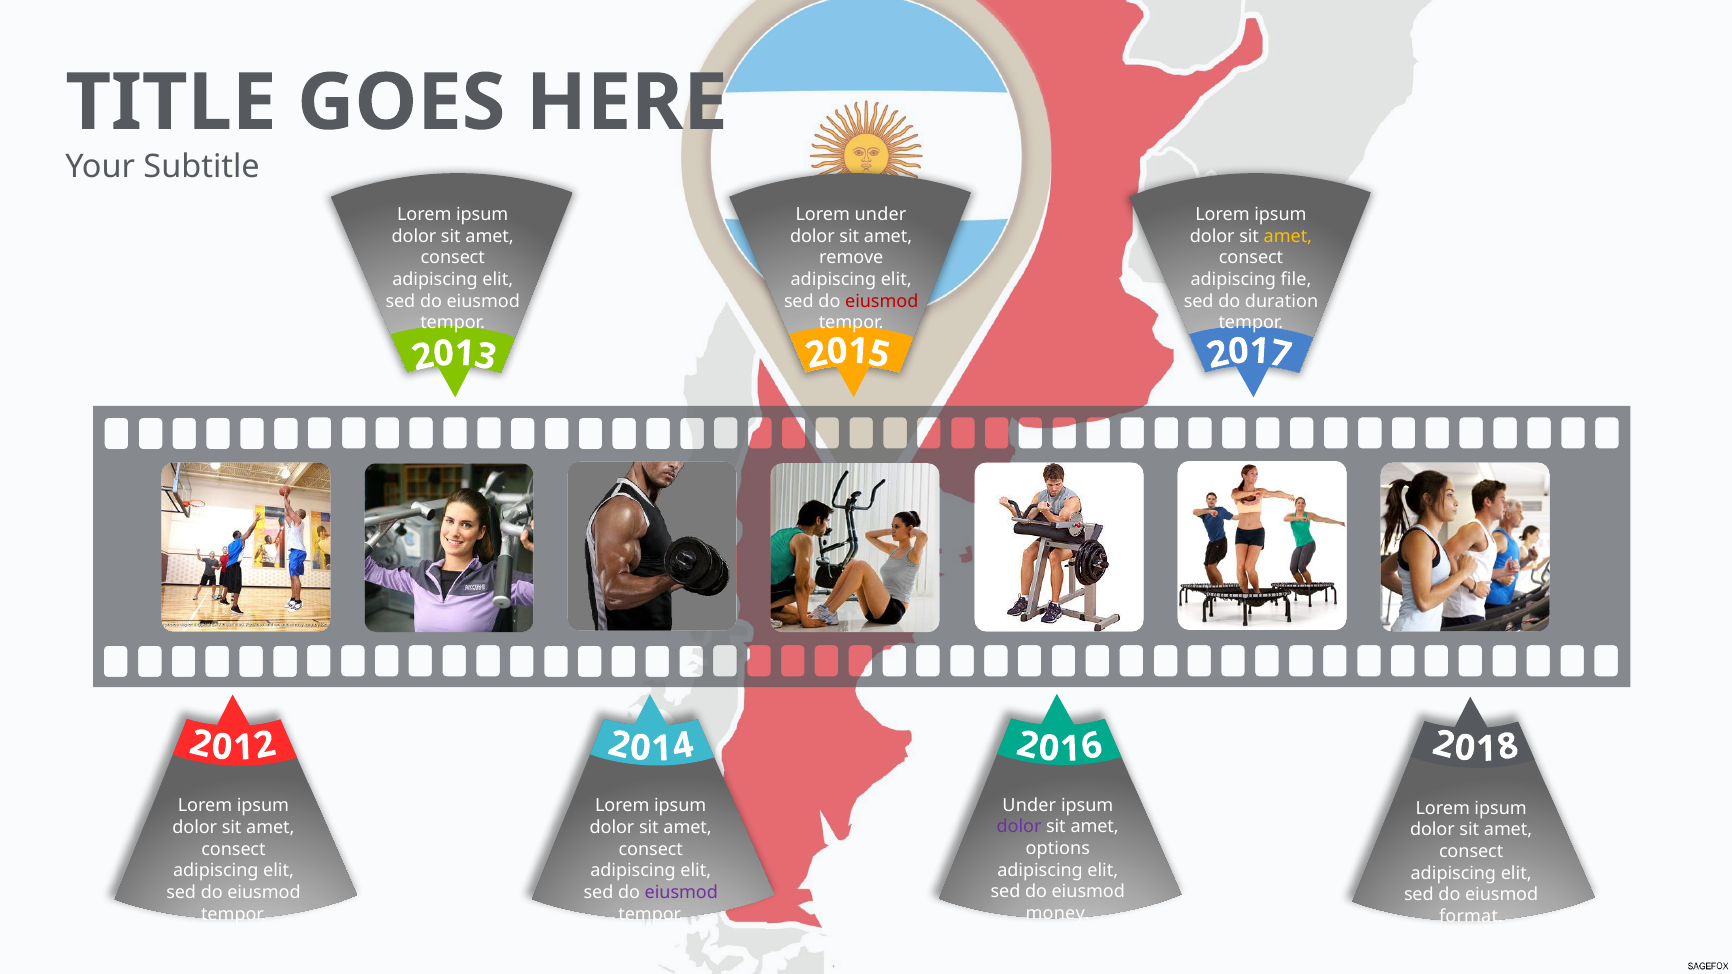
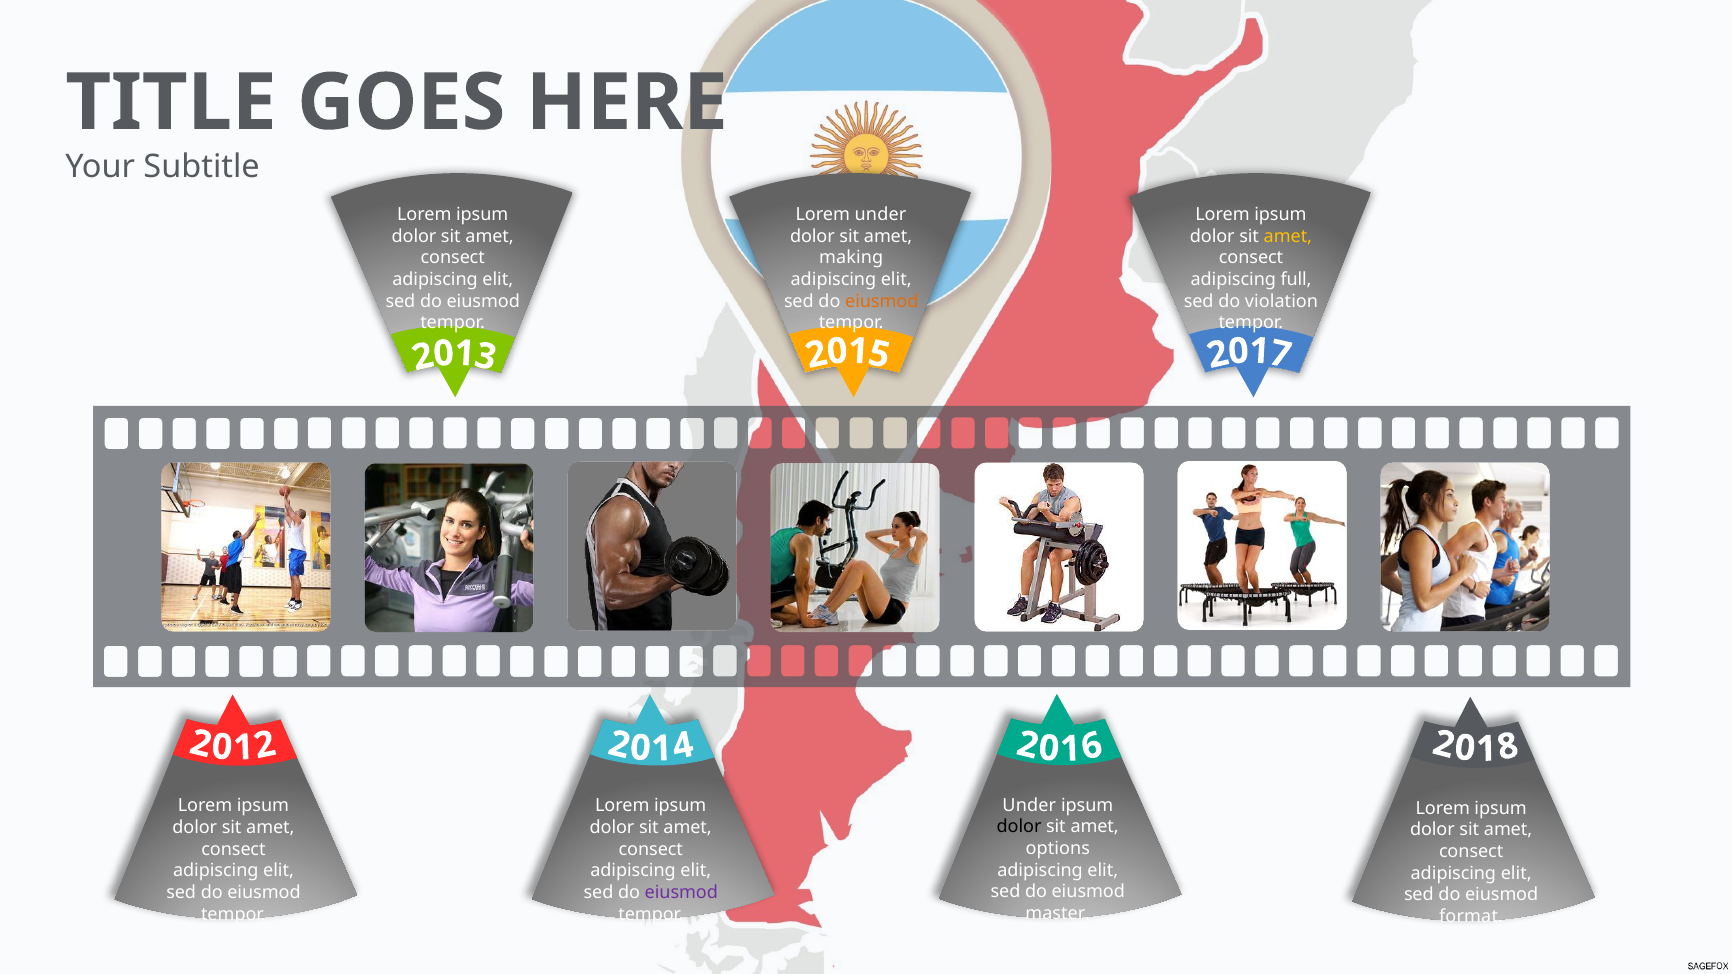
remove: remove -> making (851, 258)
file: file -> full (1296, 280)
eiusmod colour: red -> orange (882, 301)
duration: duration -> violation (1282, 301)
dolor colour: purple -> black (1019, 827)
money: money -> master (1058, 914)
